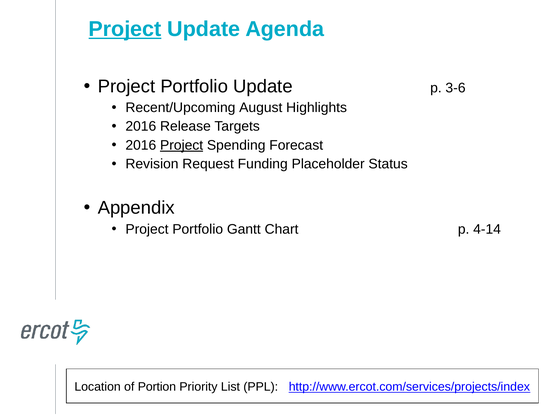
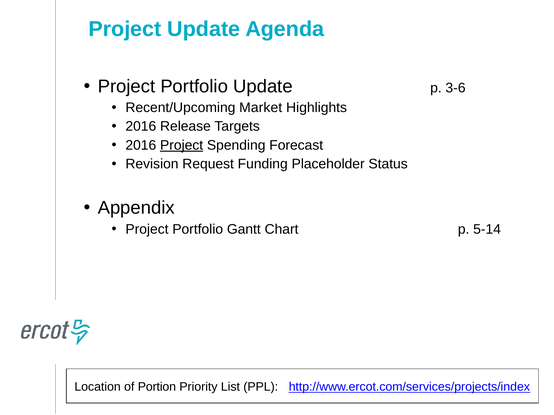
Project underline: present -> none (125, 29)
August: August -> Market (261, 108)
4-14: 4-14 -> 5-14 (487, 229)
